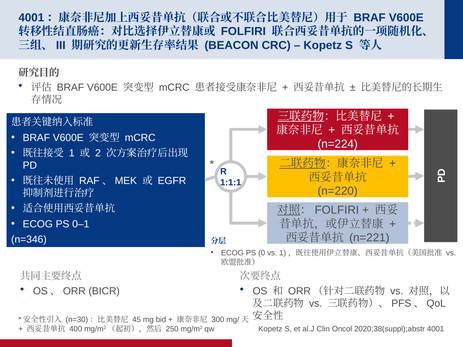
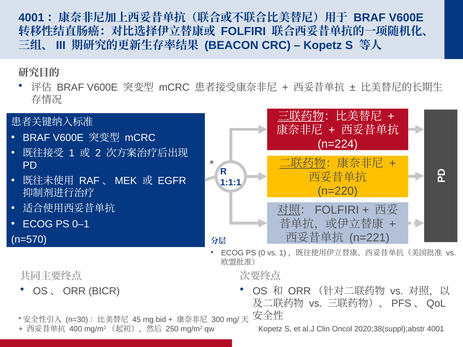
n=346: n=346 -> n=570 (29, 240)
